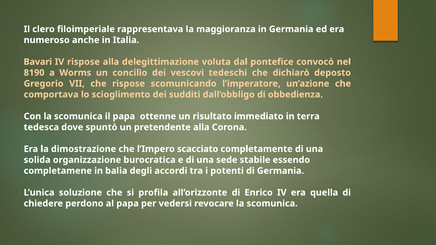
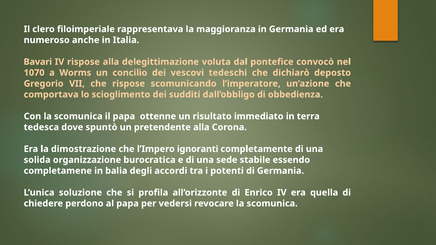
8190: 8190 -> 1070 (34, 73)
scacciato: scacciato -> ignoranti (198, 149)
